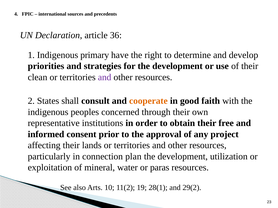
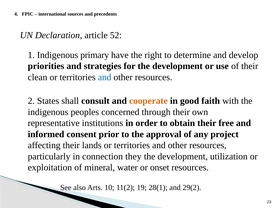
36: 36 -> 52 (116, 35)
and colour: purple -> blue (105, 77)
plan: plan -> they (133, 157)
paras: paras -> onset (160, 168)
